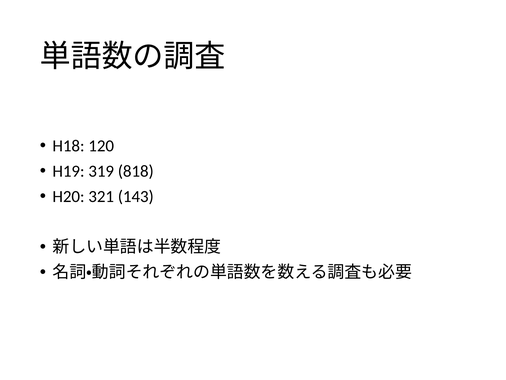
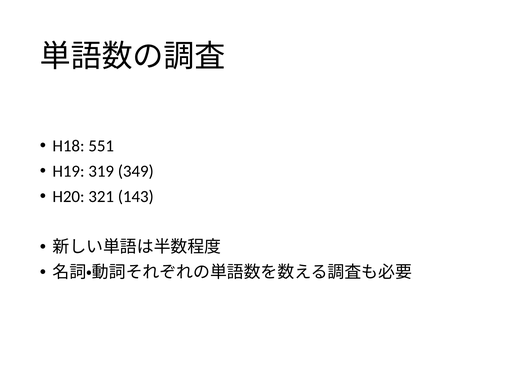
120: 120 -> 551 (101, 146)
818: 818 -> 349 (136, 171)
